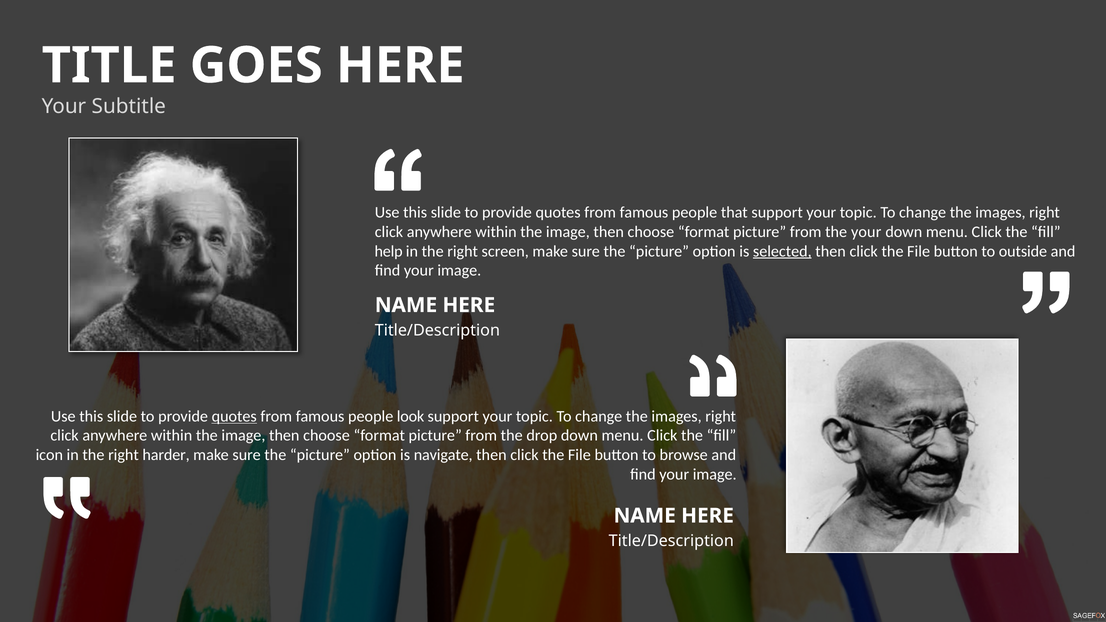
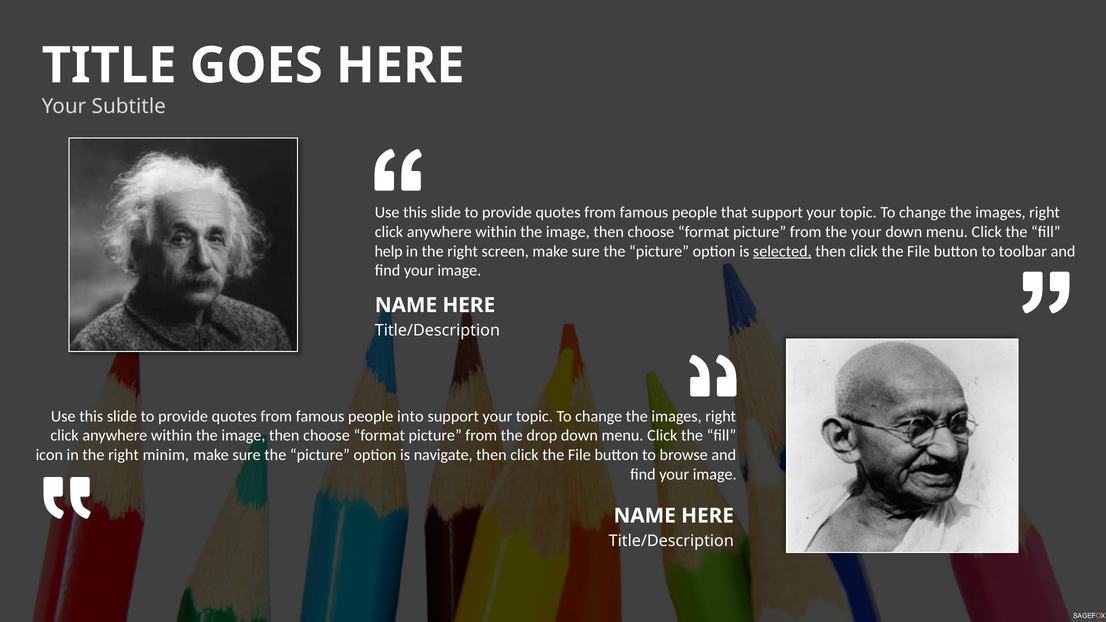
outside: outside -> toolbar (1023, 251)
quotes underline: present -> none (234, 416)
look: look -> into (410, 416)
harder: harder -> minim (166, 455)
